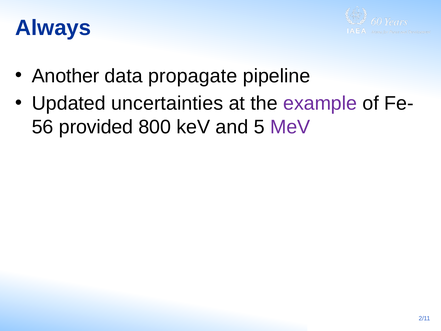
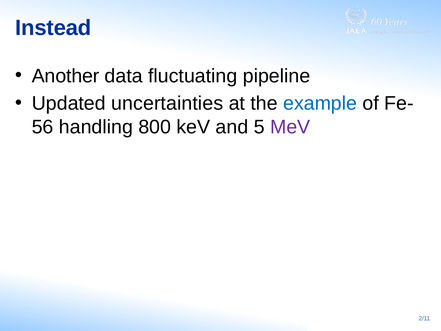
Always: Always -> Instead (53, 28)
propagate: propagate -> fluctuating (193, 76)
example colour: purple -> blue (320, 103)
provided: provided -> handling (96, 127)
